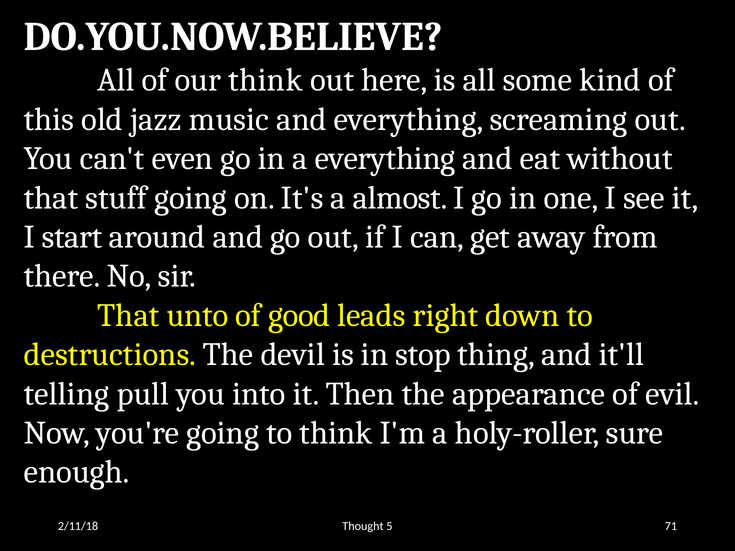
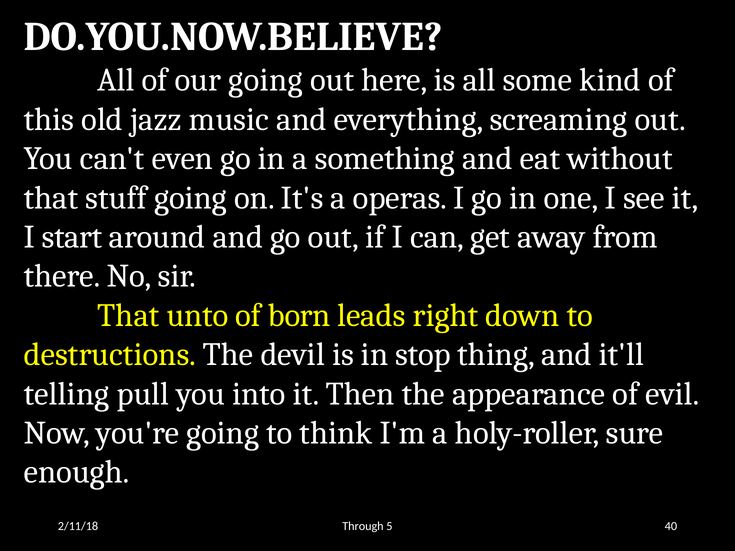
our think: think -> going (266, 80)
a everything: everything -> something (385, 159)
almost: almost -> operas (400, 198)
good: good -> born (299, 315)
Thought: Thought -> Through (363, 526)
71: 71 -> 40 (671, 526)
